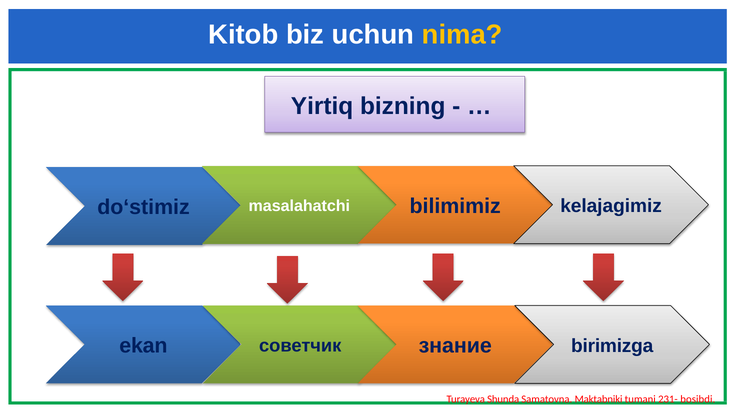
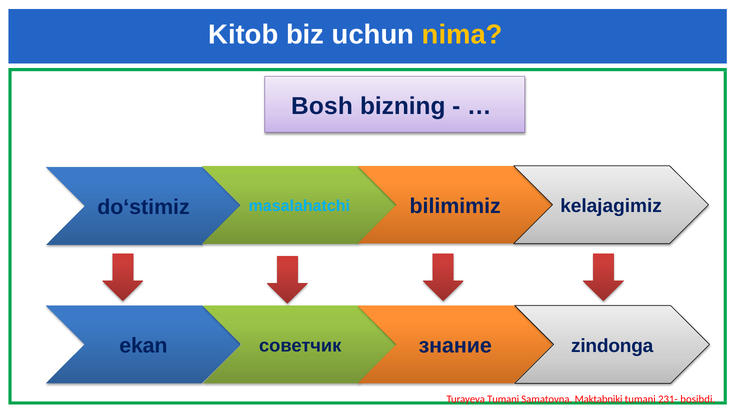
Yirtiq: Yirtiq -> Bosh (322, 106)
masalahatchi colour: white -> light blue (299, 206)
birimizga: birimizga -> zindonga (612, 346)
Turayeva Shunda: Shunda -> Tumani (503, 399)
